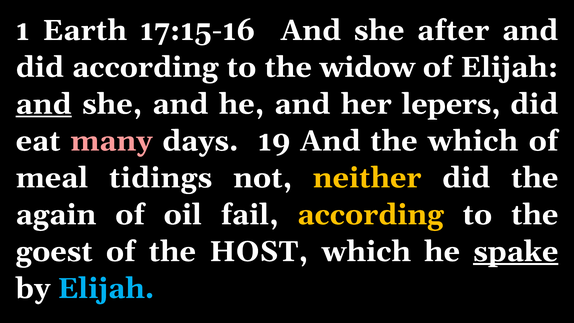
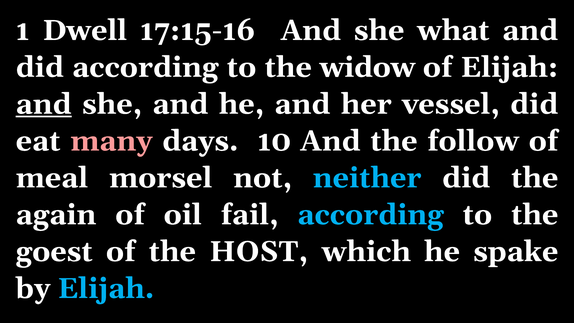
Earth: Earth -> Dwell (85, 30)
after: after -> what (453, 30)
lepers: lepers -> vessel (451, 104)
19: 19 -> 10 (274, 141)
the which: which -> follow (473, 141)
tidings: tidings -> morsel (161, 178)
neither colour: yellow -> light blue (367, 178)
according colour: yellow -> light blue (371, 215)
spake underline: present -> none (516, 252)
